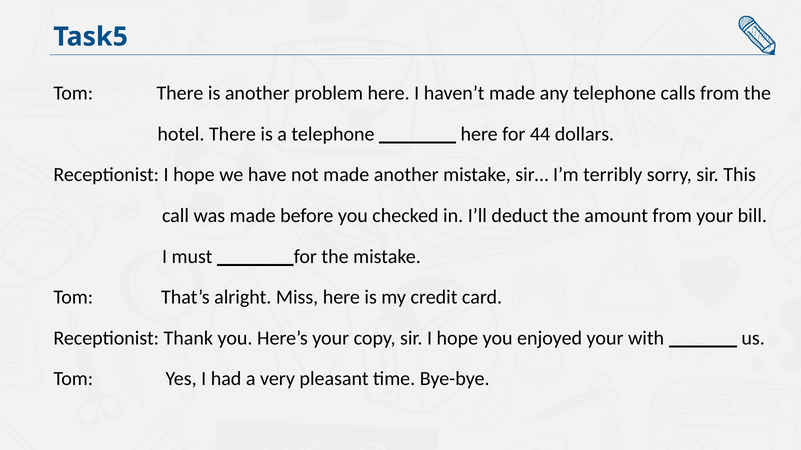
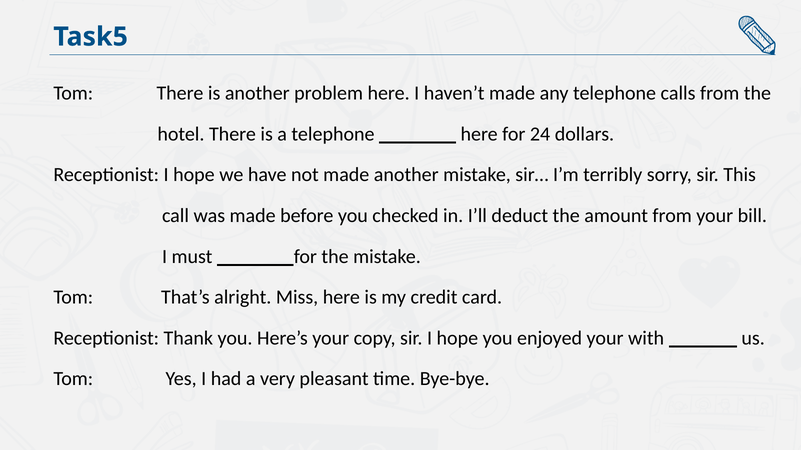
44: 44 -> 24 (540, 134)
